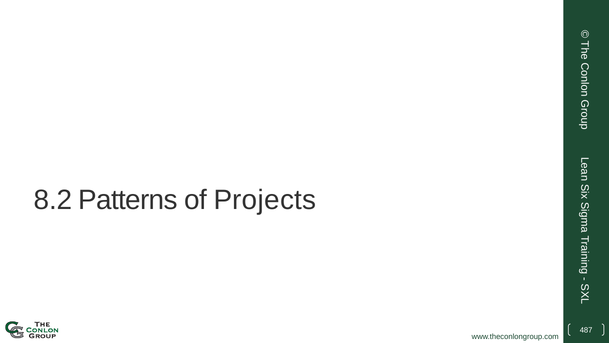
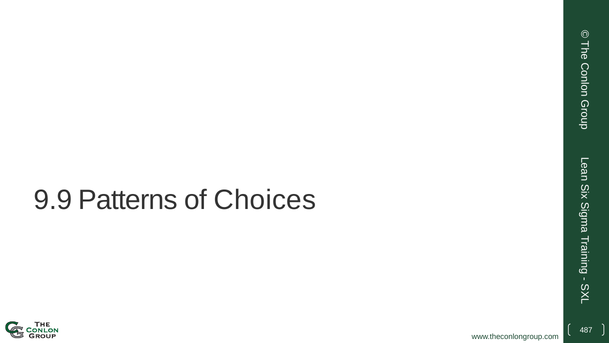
8.2: 8.2 -> 9.9 (53, 200)
Projects: Projects -> Choices (265, 200)
